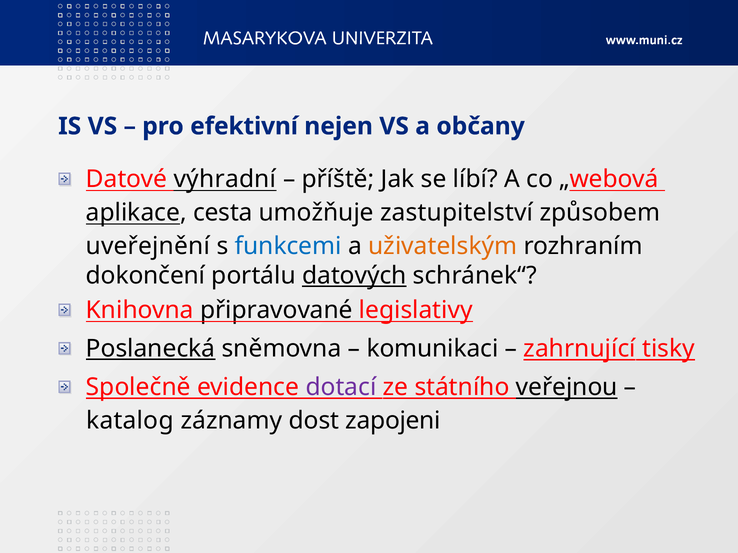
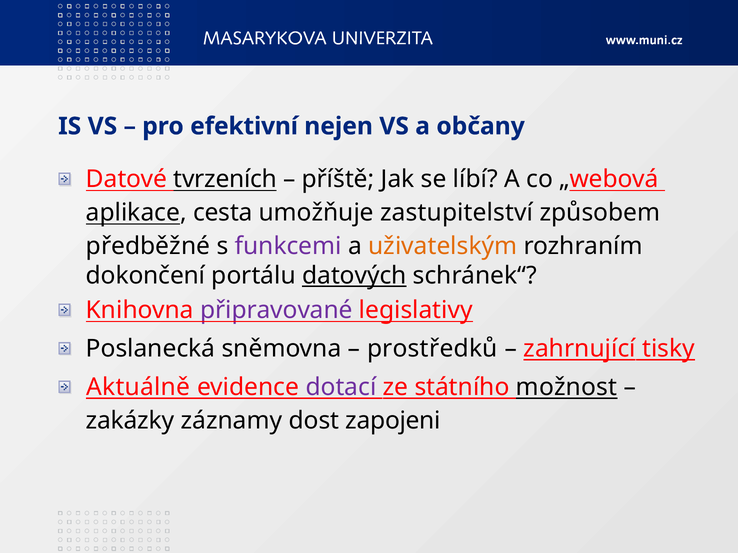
výhradní: výhradní -> tvrzeních (225, 179)
uveřejnění: uveřejnění -> předběžné (148, 247)
funkcemi colour: blue -> purple (288, 247)
připravované colour: black -> purple (276, 310)
Poslanecká underline: present -> none (151, 349)
komunikaci: komunikaci -> prostředků (432, 349)
Společně: Společně -> Aktuálně (138, 387)
veřejnou: veřejnou -> možnost (567, 387)
katalog: katalog -> zakázky (130, 421)
